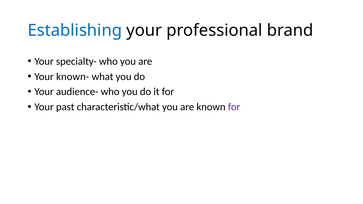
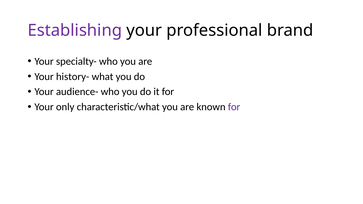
Establishing colour: blue -> purple (75, 31)
known-: known- -> history- (73, 77)
past: past -> only (65, 107)
